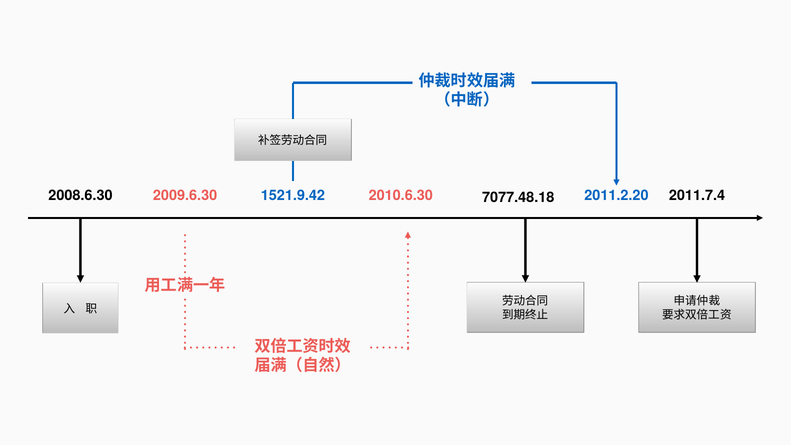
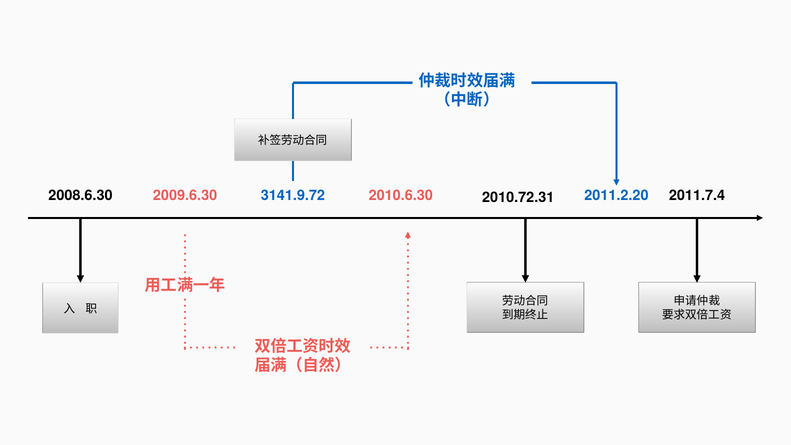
1521.9.42: 1521.9.42 -> 3141.9.72 (293, 195)
7077.48.18: 7077.48.18 -> 2010.72.31 (518, 198)
